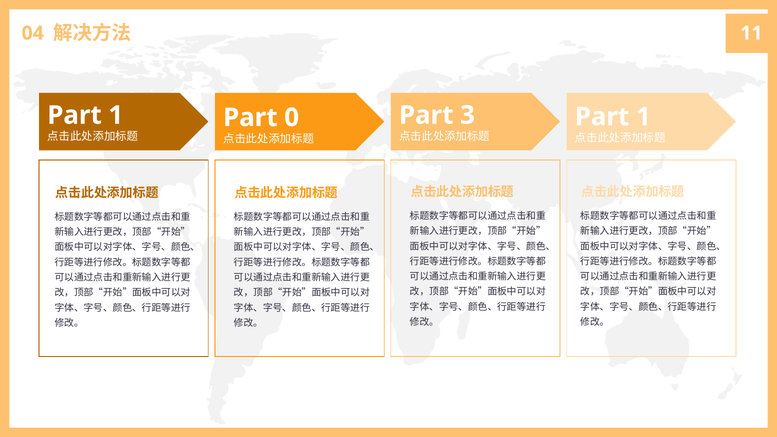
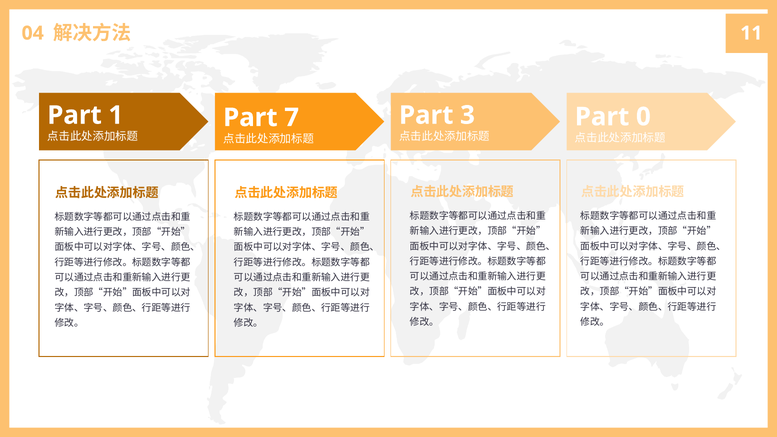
0: 0 -> 7 (292, 118)
1: 1 -> 0 (643, 117)
